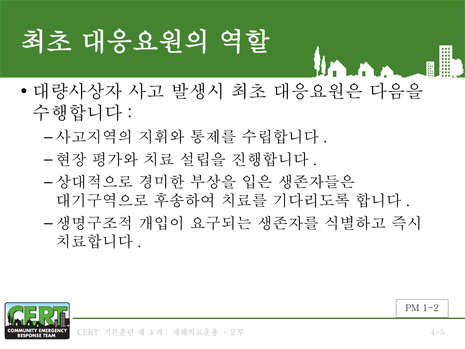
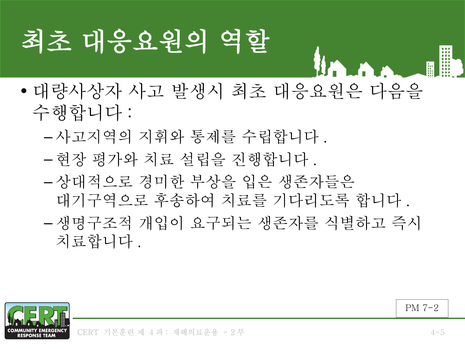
1-2: 1-2 -> 7-2 (431, 308)
